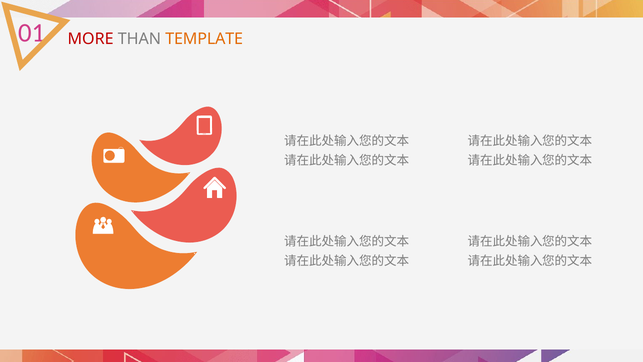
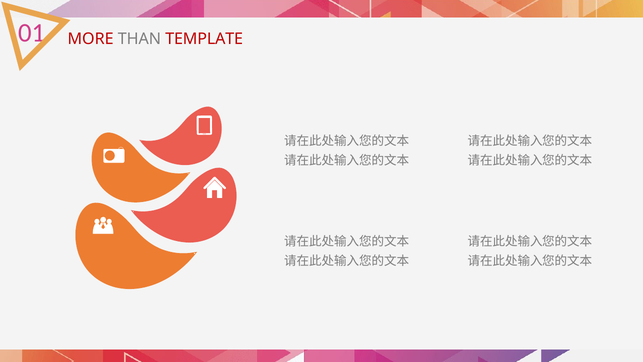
TEMPLATE colour: orange -> red (204, 39)
